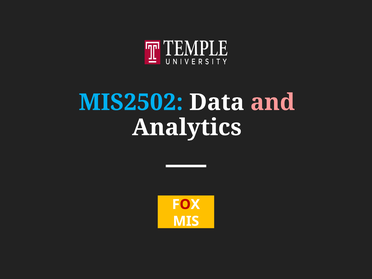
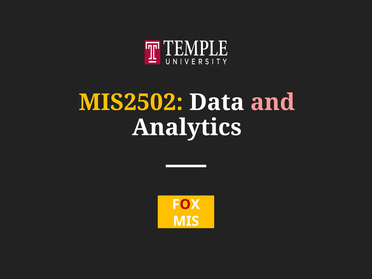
MIS2502 colour: light blue -> yellow (131, 102)
